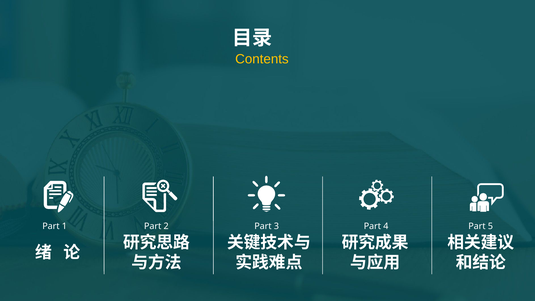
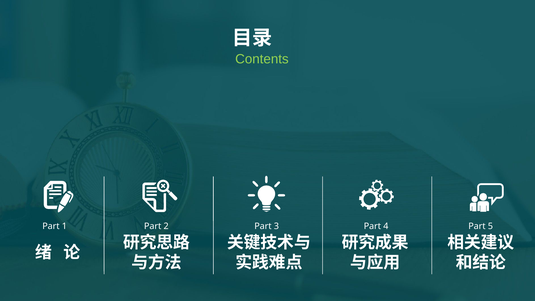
Contents colour: yellow -> light green (262, 59)
